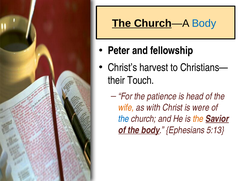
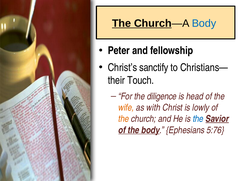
harvest: harvest -> sanctify (154, 67)
patience: patience -> diligence (162, 96)
were: were -> lowly (201, 107)
the colour: blue -> orange (124, 119)
the colour: orange -> blue (198, 119)
5:13: 5:13 -> 5:76 (215, 130)
